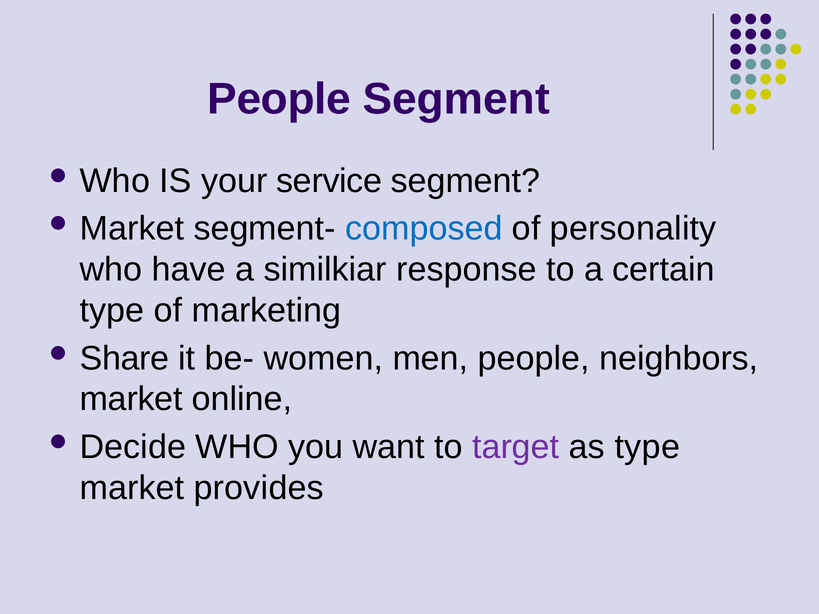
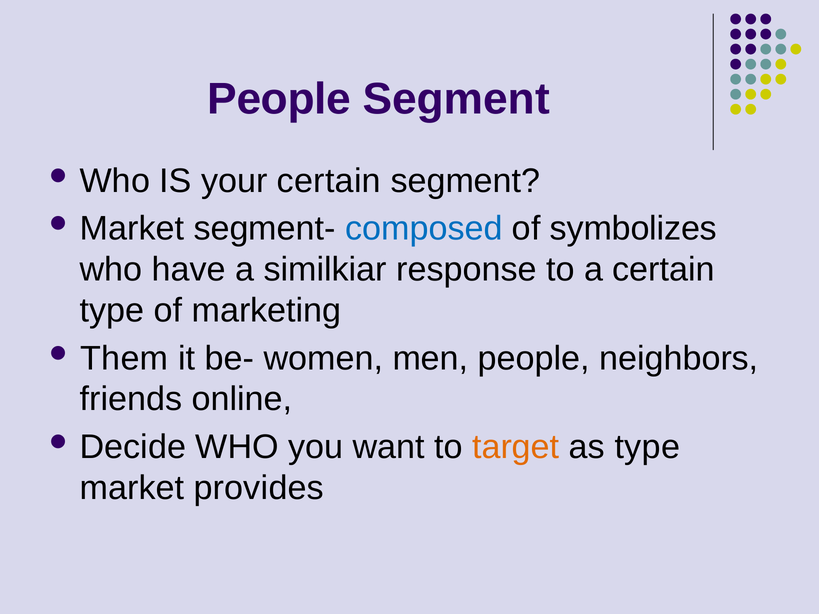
your service: service -> certain (329, 181)
personality: personality -> symbolizes (633, 229)
Share: Share -> Them (124, 358)
market: market -> friends (131, 399)
target colour: purple -> orange (516, 447)
